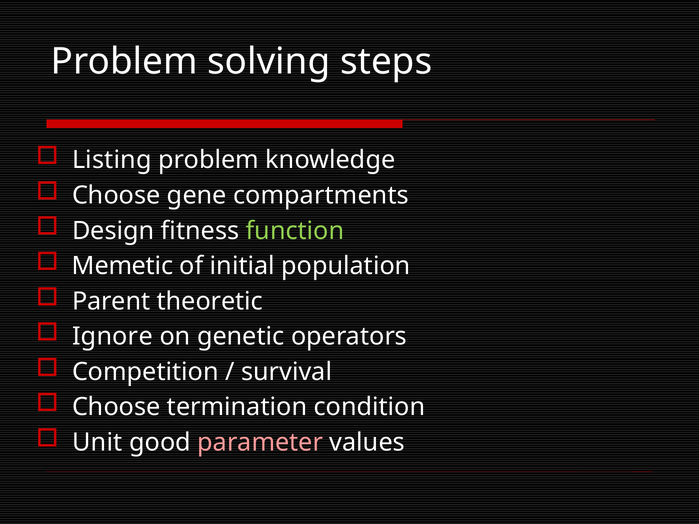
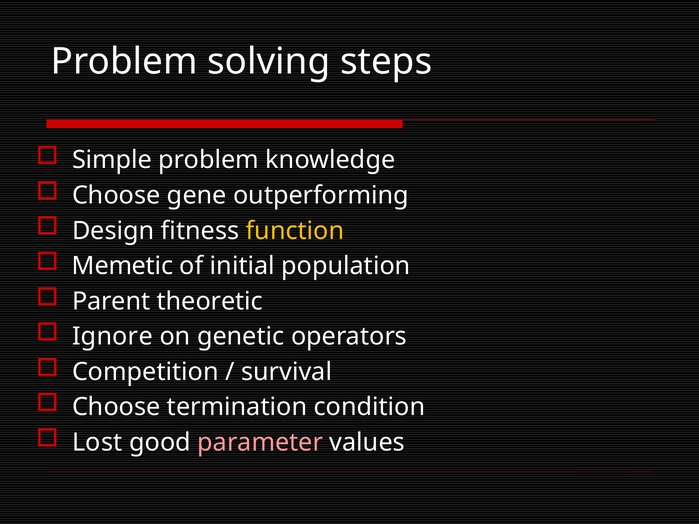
Listing: Listing -> Simple (112, 160)
compartments: compartments -> outperforming (321, 196)
function colour: light green -> yellow (295, 231)
Unit: Unit -> Lost (97, 443)
